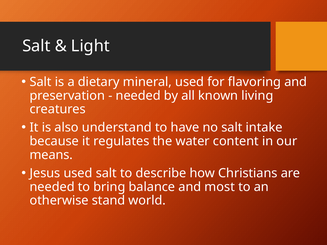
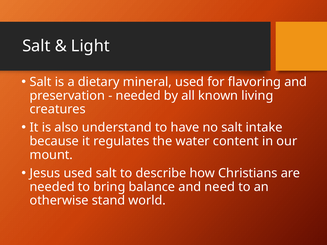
means: means -> mount (51, 155)
most: most -> need (220, 187)
